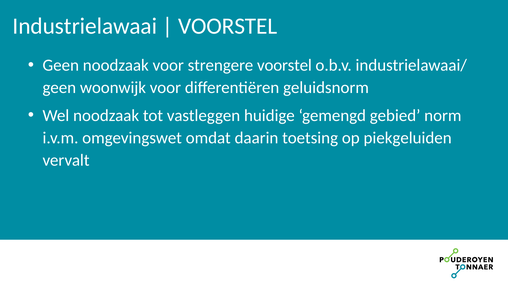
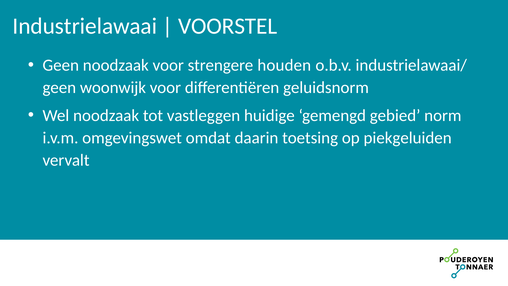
strengere voorstel: voorstel -> houden (284, 65)
